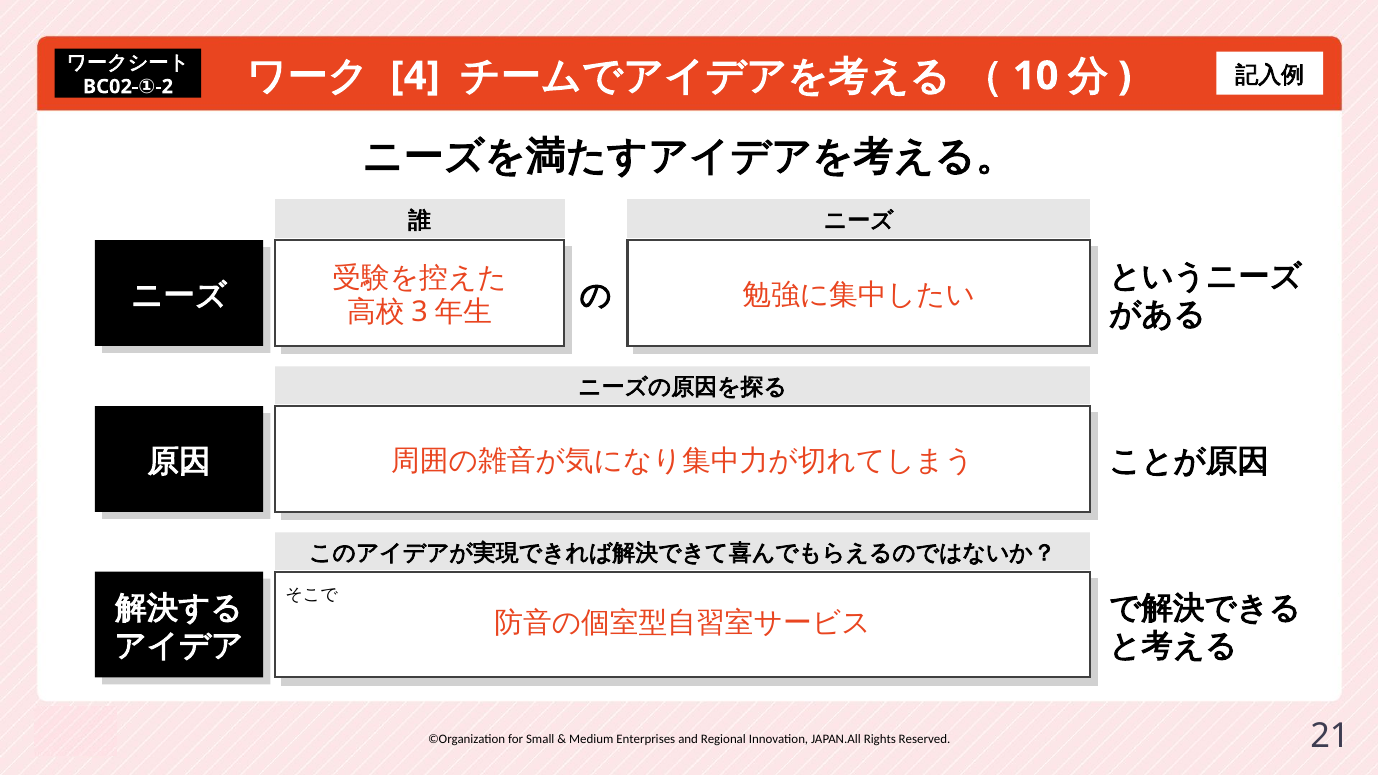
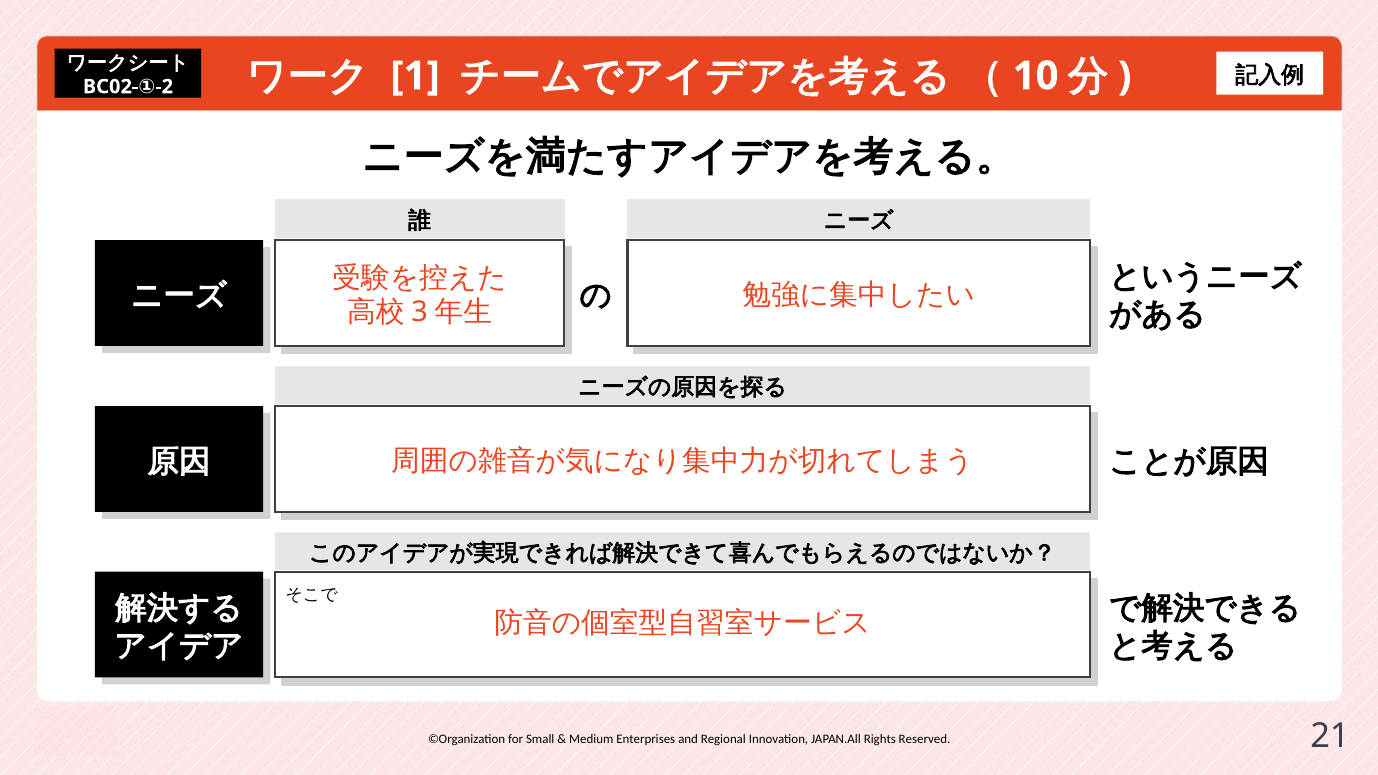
4: 4 -> 1 (415, 76)
